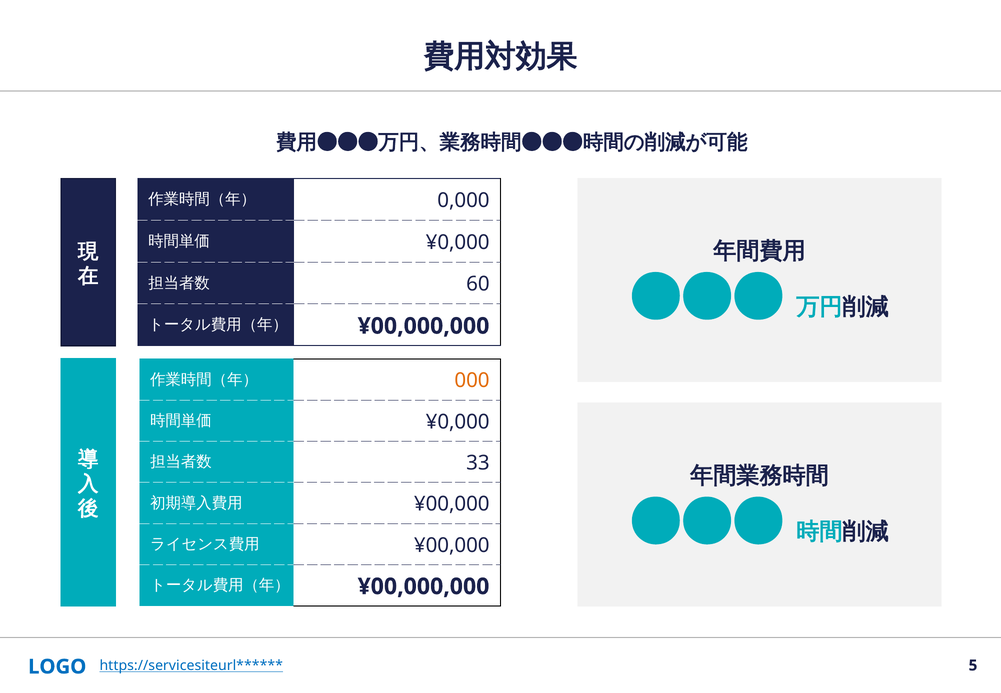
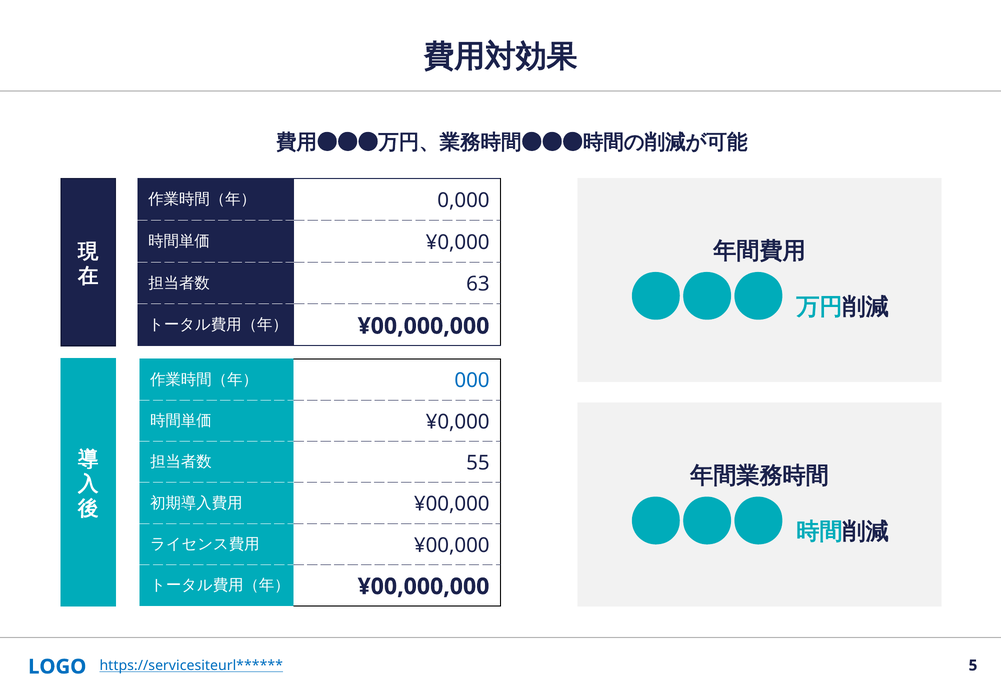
60: 60 -> 63 (478, 284)
000 colour: orange -> blue (472, 381)
33: 33 -> 55 (478, 463)
